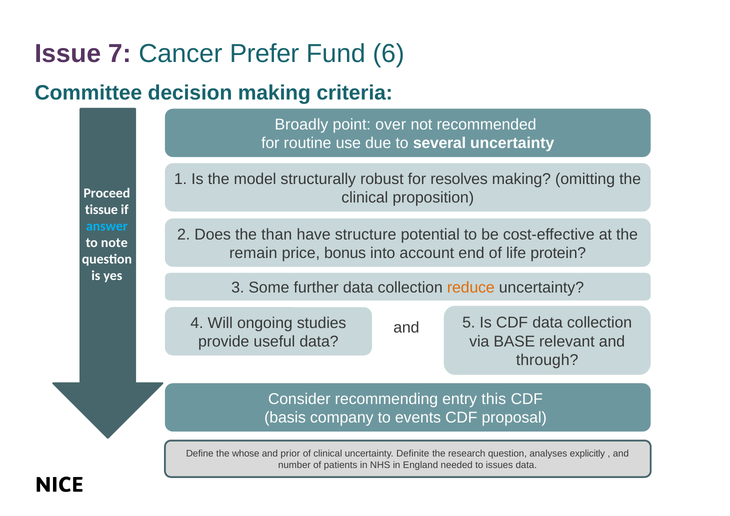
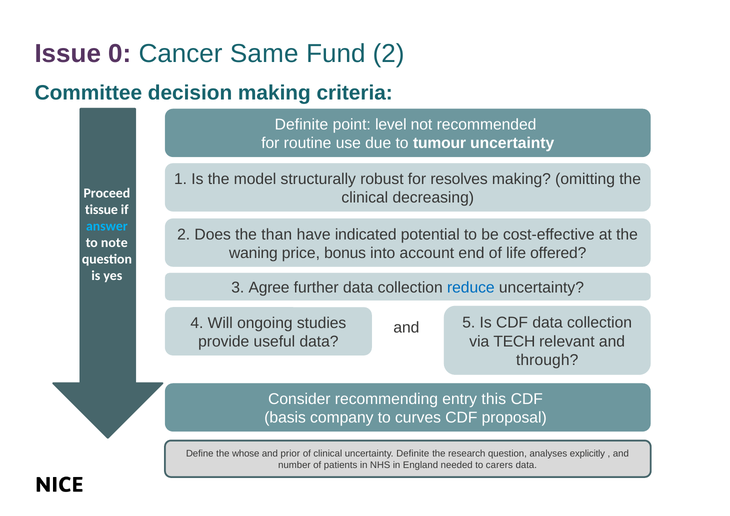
7: 7 -> 0 (120, 54)
Prefer: Prefer -> Same (264, 54)
Fund 6: 6 -> 2 (389, 54)
Broadly: Broadly -> Definite (301, 125)
over: over -> level (391, 125)
several: several -> tumour (440, 143)
proposition: proposition -> decreasing (433, 198)
structure: structure -> indicated (366, 234)
remain: remain -> waning (253, 253)
protein: protein -> offered (558, 253)
Some: Some -> Agree (269, 288)
reduce colour: orange -> blue (471, 288)
BASE: BASE -> TECH (514, 342)
events: events -> curves (418, 418)
issues: issues -> carers (499, 465)
